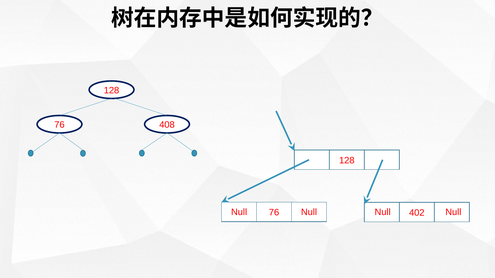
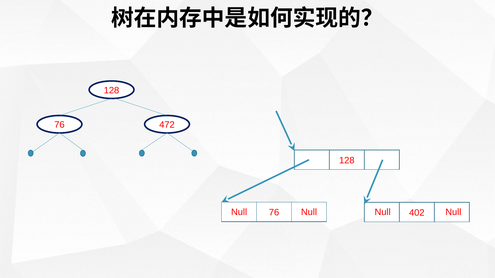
408: 408 -> 472 (167, 125)
